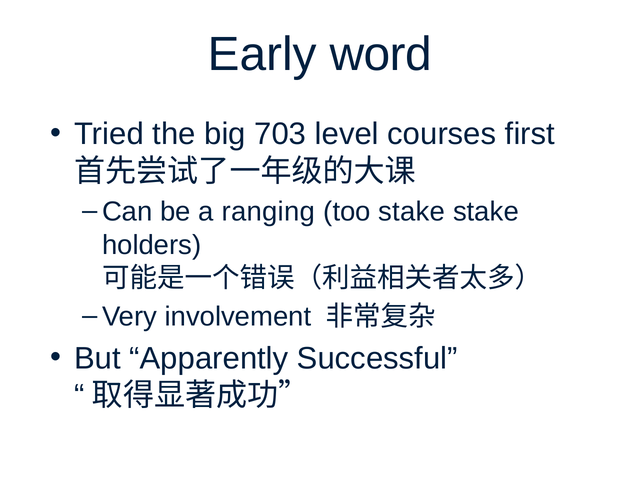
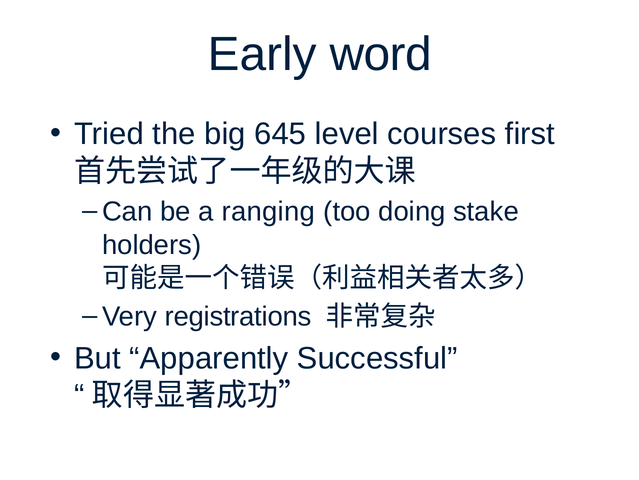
703: 703 -> 645 (280, 134)
too stake: stake -> doing (412, 211)
involvement: involvement -> registrations (238, 316)
